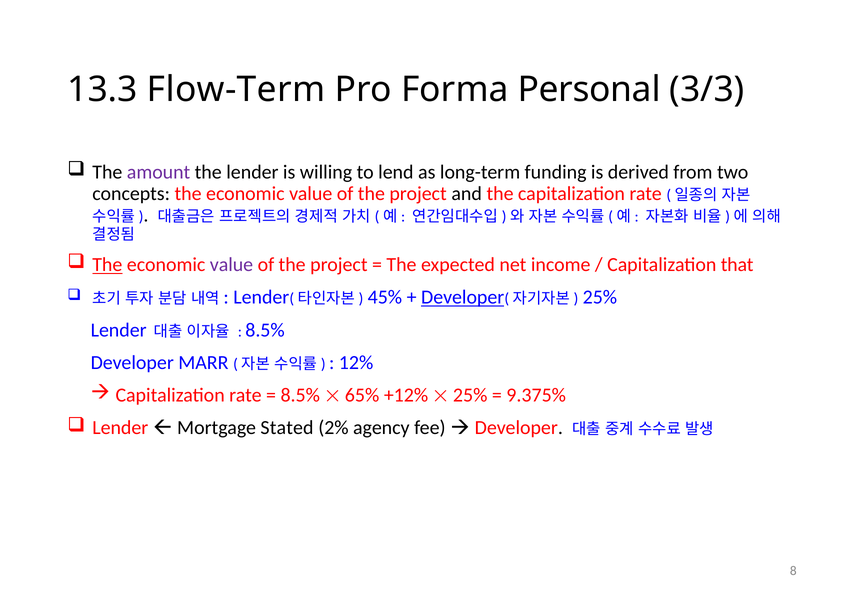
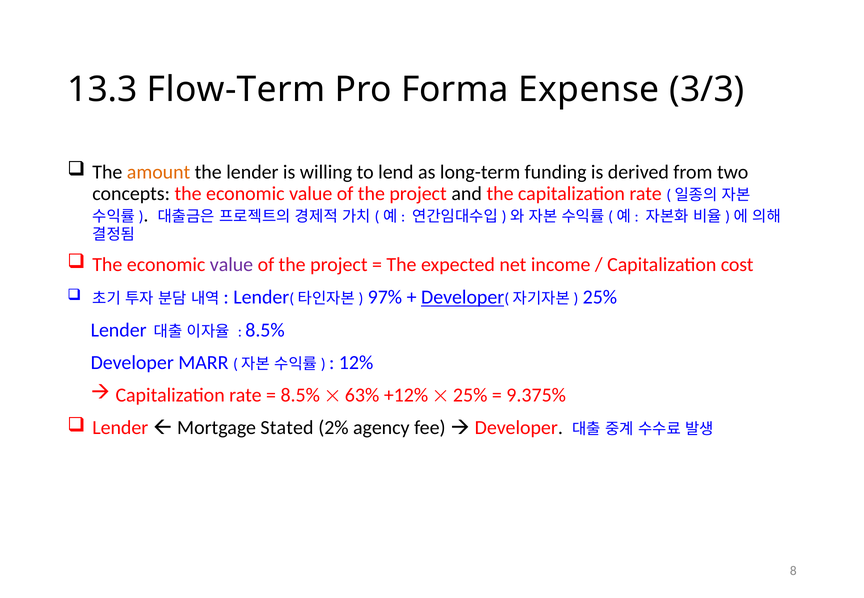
Personal: Personal -> Expense (589, 89)
amount colour: purple -> orange (159, 172)
The underline: present -> none (107, 265)
that: that -> cost (737, 265)
45%: 45% -> 97% (385, 297)
65%: 65% -> 63% (362, 395)
